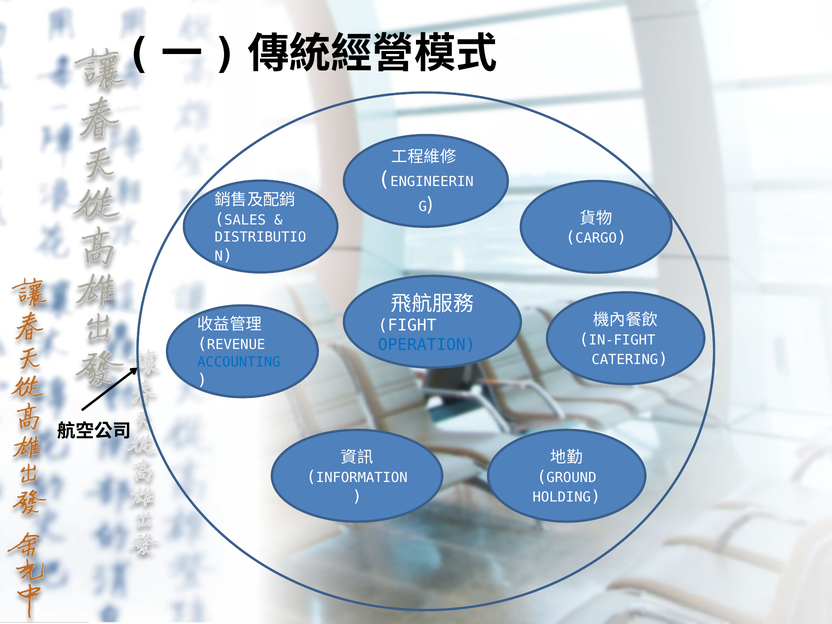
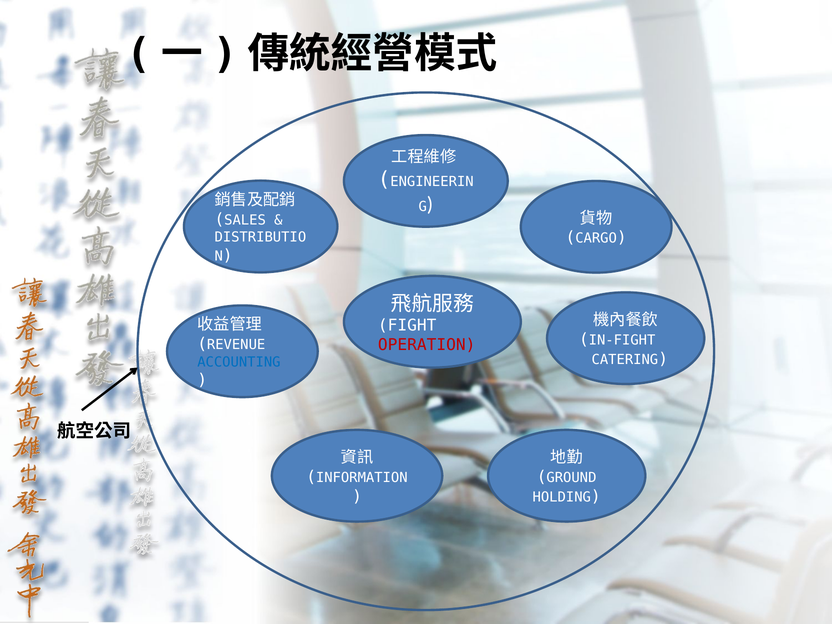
OPERATION colour: blue -> red (427, 345)
